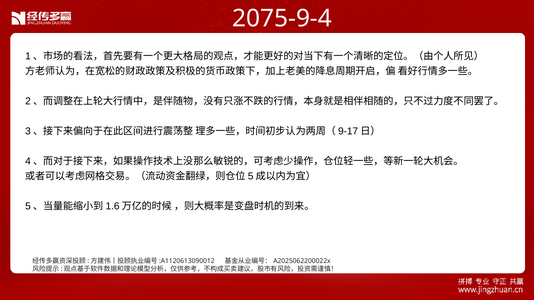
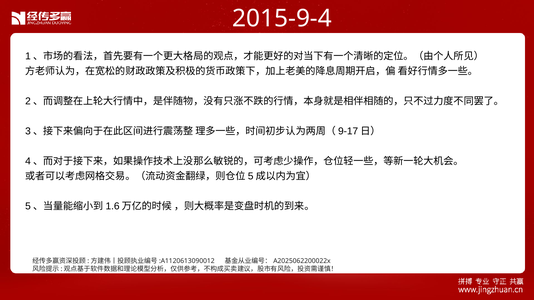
2075-9-4: 2075-9-4 -> 2015-9-4 (282, 18)
